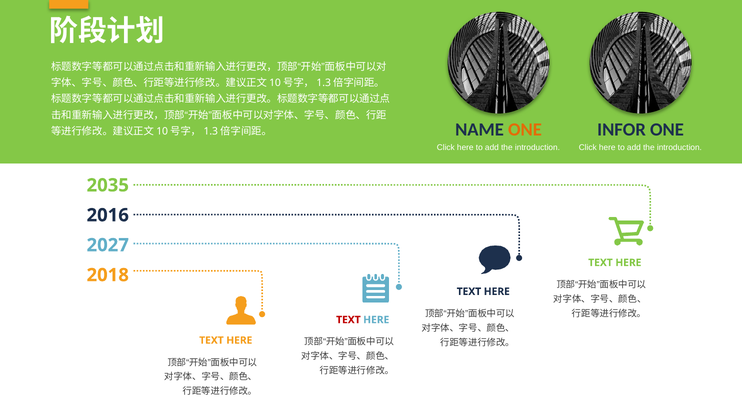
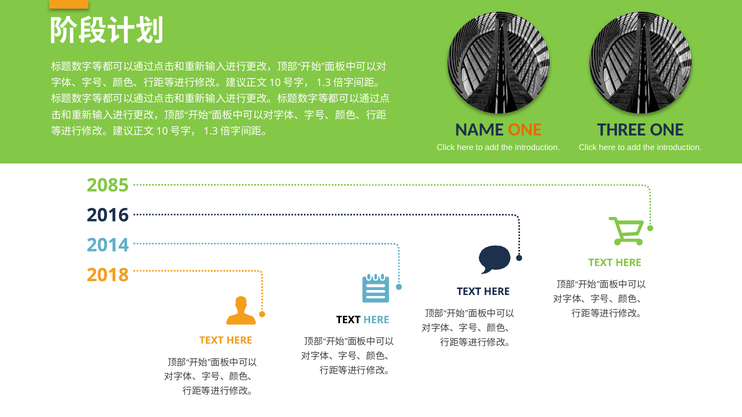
INFOR: INFOR -> THREE (622, 130)
2035: 2035 -> 2085 (108, 185)
2027: 2027 -> 2014 (108, 245)
TEXT colour: red -> black (348, 320)
